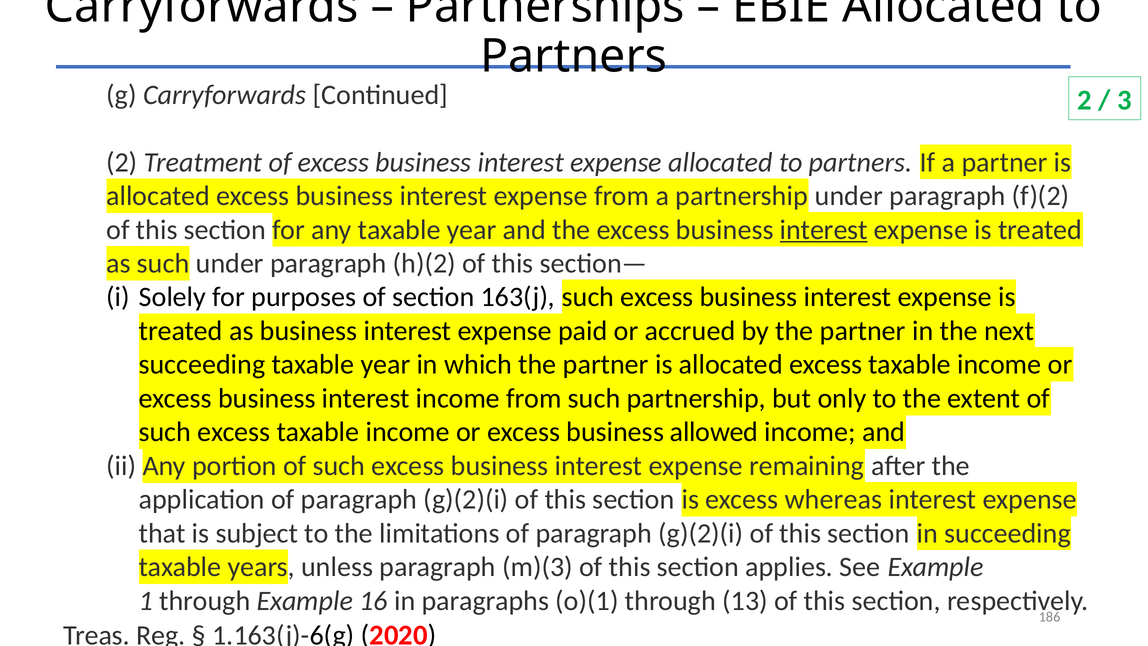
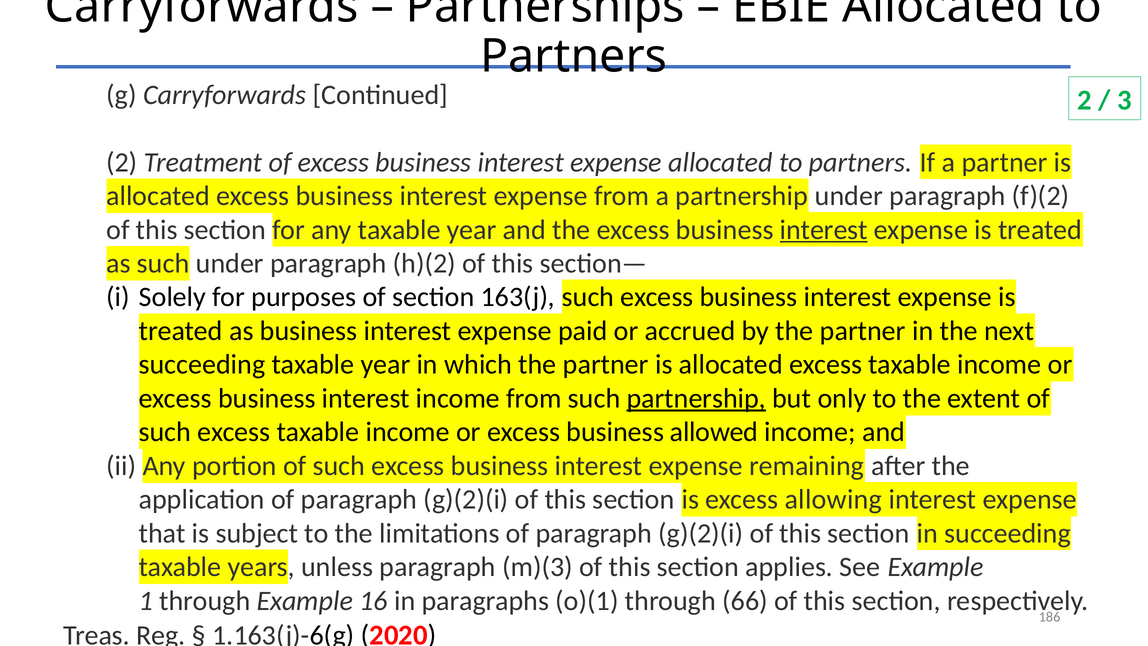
partnership underline: none -> present (696, 398)
whereas: whereas -> allowing (833, 499)
13: 13 -> 66 (745, 601)
